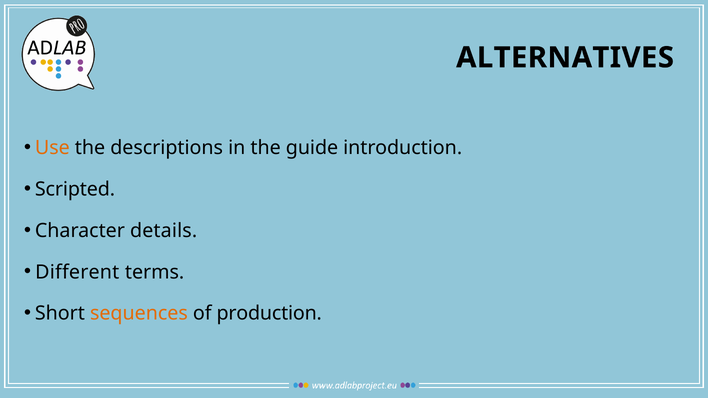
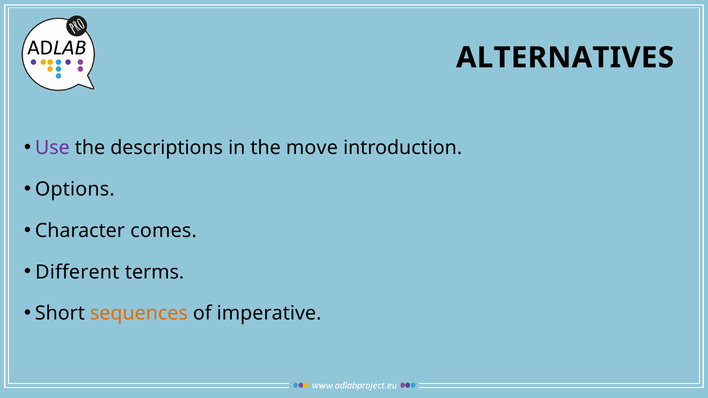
Use colour: orange -> purple (52, 148)
guide: guide -> move (312, 148)
Scripted: Scripted -> Options (75, 189)
details: details -> comes (164, 231)
production: production -> imperative (269, 314)
